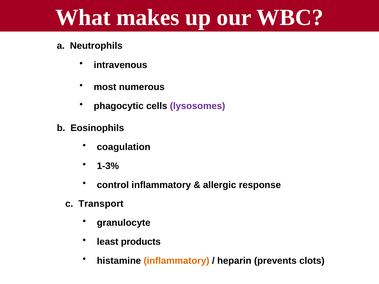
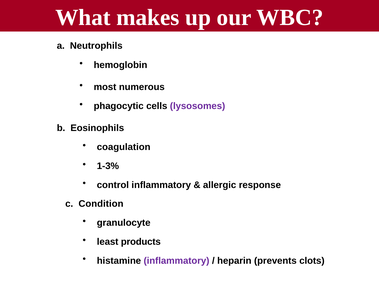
intravenous: intravenous -> hemoglobin (121, 65)
Transport: Transport -> Condition (101, 204)
inflammatory colour: orange -> purple (177, 261)
